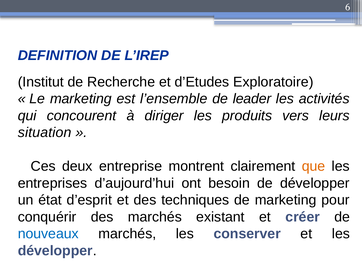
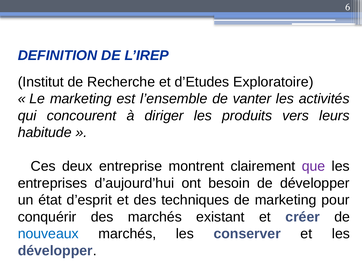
leader: leader -> vanter (252, 99)
situation: situation -> habitude (45, 133)
que colour: orange -> purple (313, 167)
